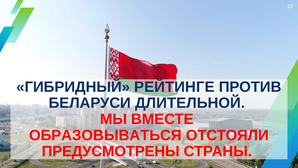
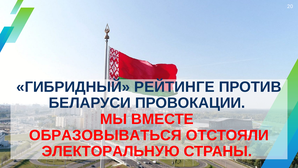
ДЛИТЕЛЬНОЙ: ДЛИТЕЛЬНОЙ -> ПРОВОКАЦИИ (190, 103)
ПРЕДУСМОТРЕНЫ: ПРЕДУСМОТРЕНЫ -> ЭЛЕКТОРАЛЬНУЮ (111, 151)
